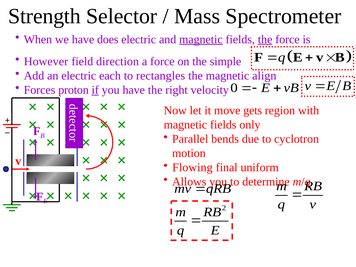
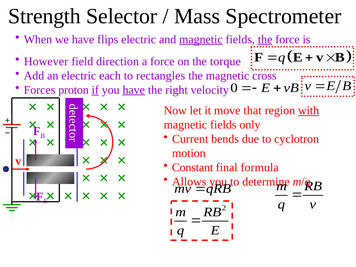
does: does -> flips (108, 39)
simple: simple -> torque (225, 61)
align: align -> cross (264, 76)
have underline: none -> present (134, 90)
gets: gets -> that (253, 111)
with underline: none -> present (309, 111)
Parallel: Parallel -> Current (190, 139)
Flowing: Flowing -> Constant (193, 168)
uniform: uniform -> formula (260, 168)
